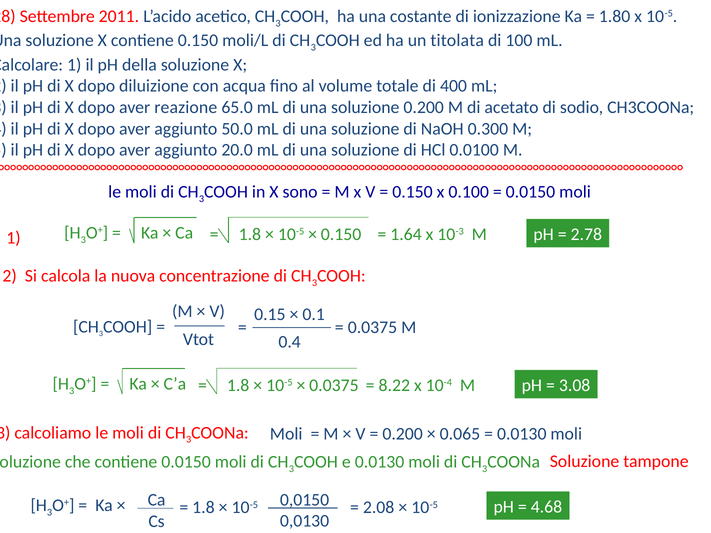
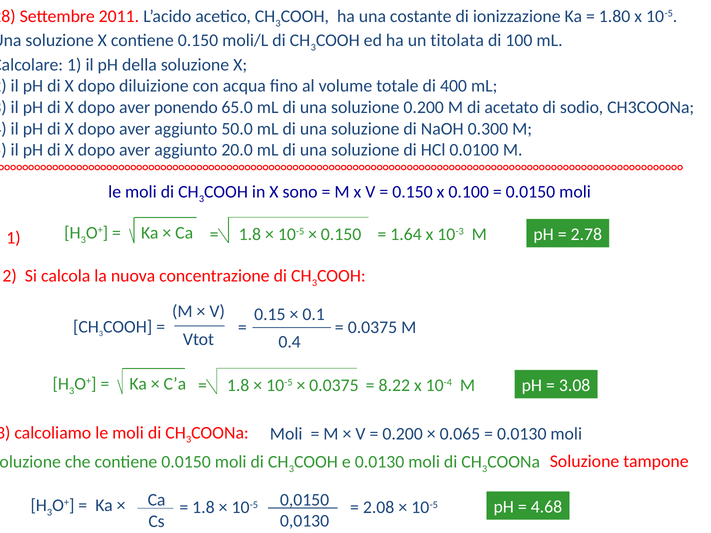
reazione: reazione -> ponendo (186, 108)
